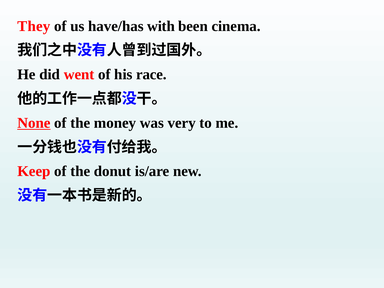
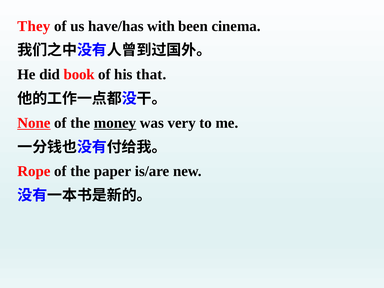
went: went -> book (79, 75)
race: race -> that (151, 75)
money underline: none -> present (115, 123)
Keep: Keep -> Rope (34, 171)
donut: donut -> paper (113, 171)
